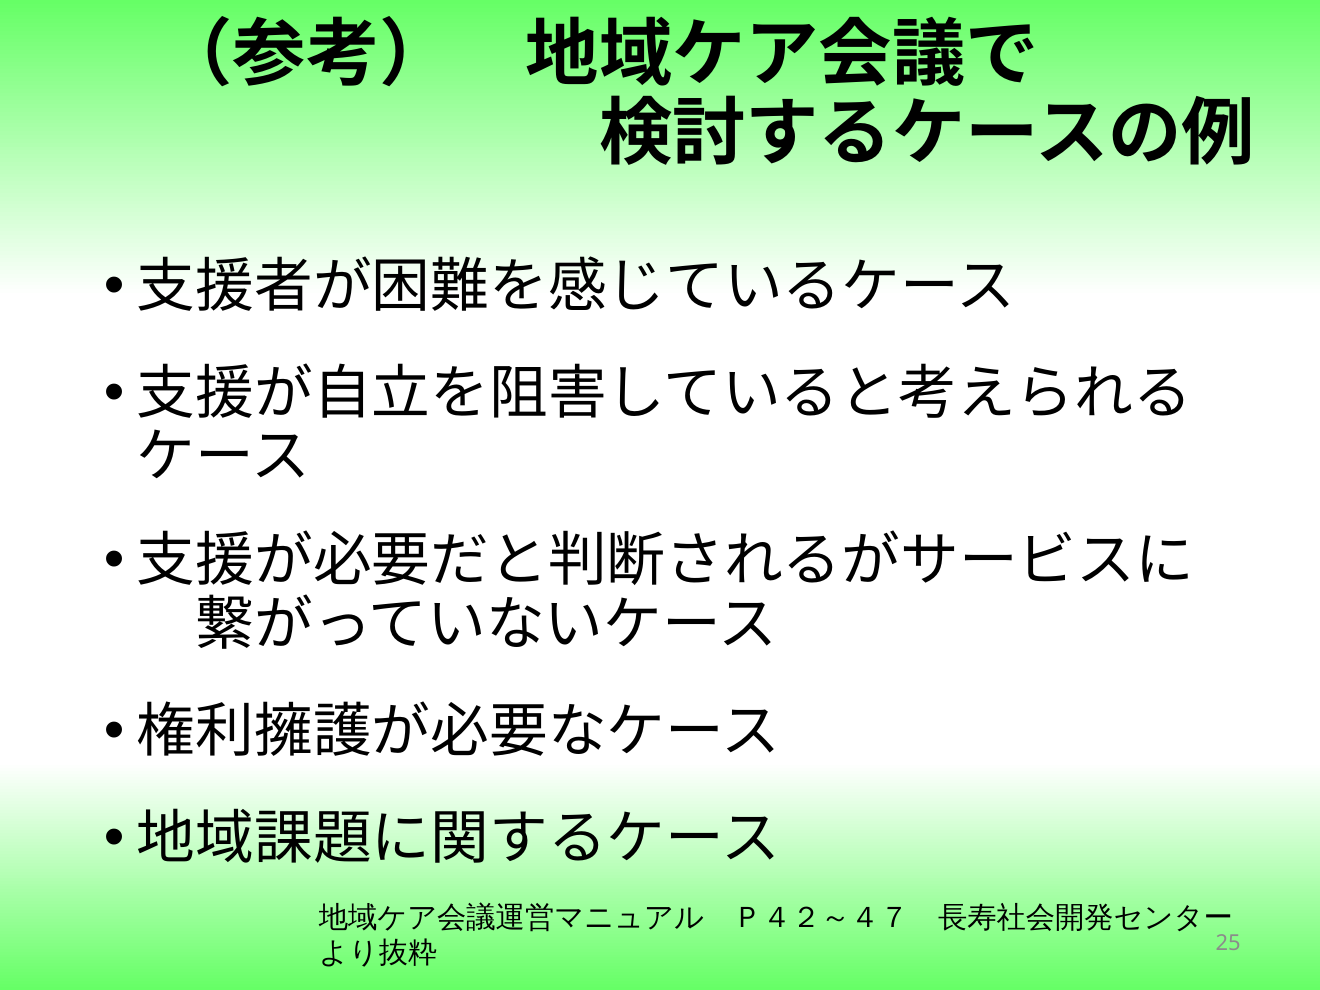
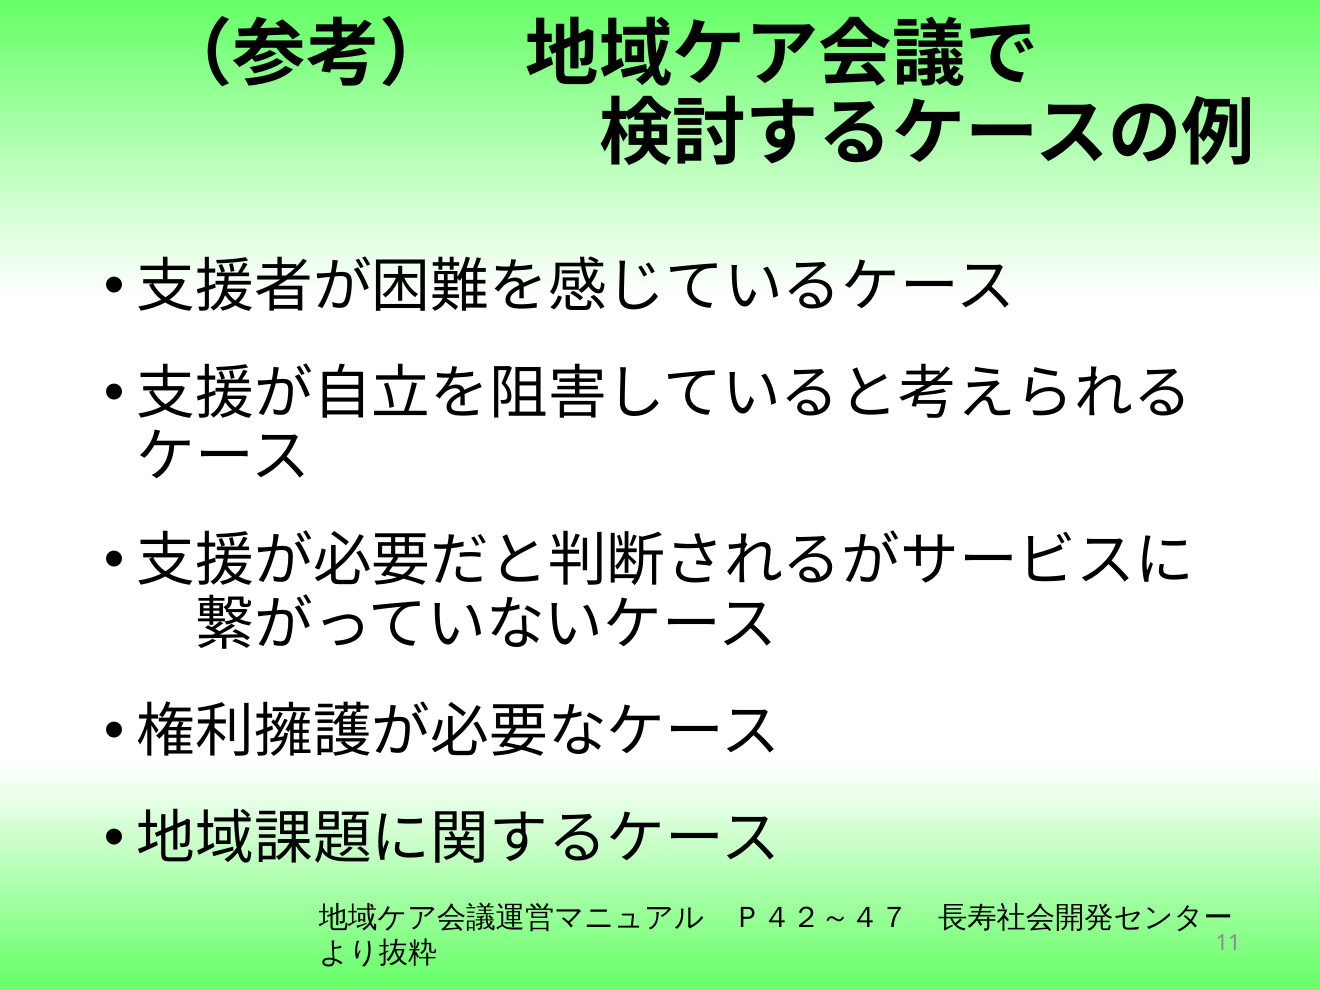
25: 25 -> 11 (1228, 944)
